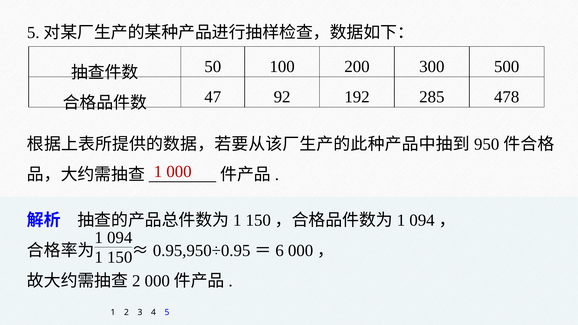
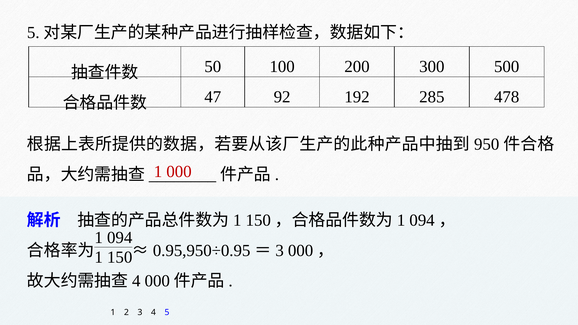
6: 6 -> 3 (280, 251)
2: 2 -> 4 (136, 281)
